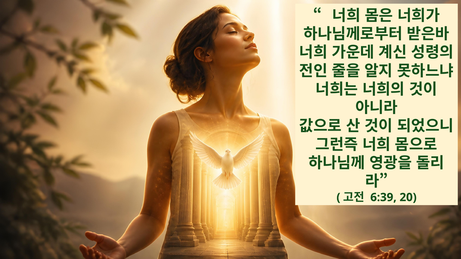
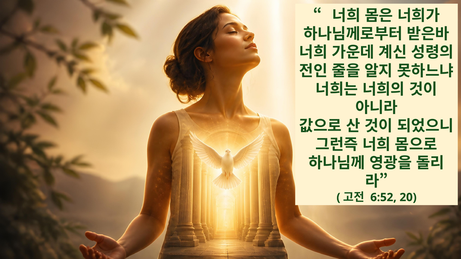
6:39: 6:39 -> 6:52 (383, 198)
